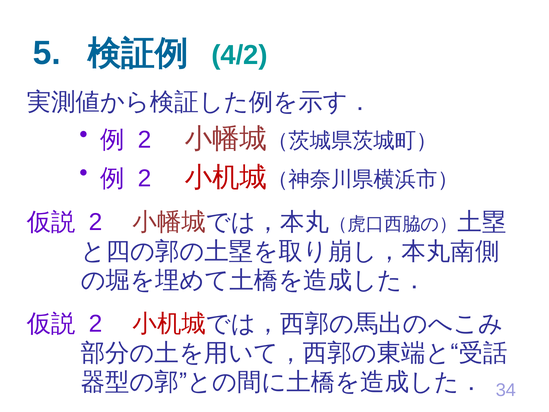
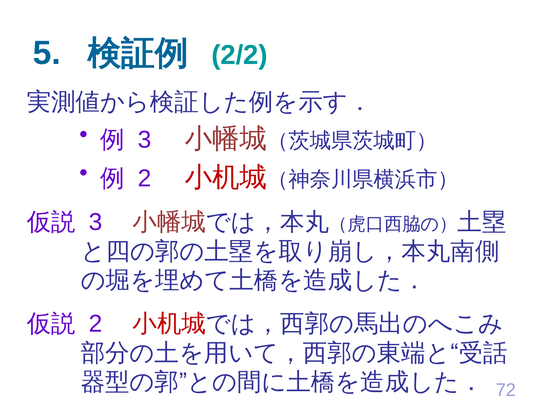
4/2: 4/2 -> 2/2 (240, 55)
2: 2 -> 3 (145, 140)
2: 2 -> 3 (96, 222)
34: 34 -> 72 (506, 390)
